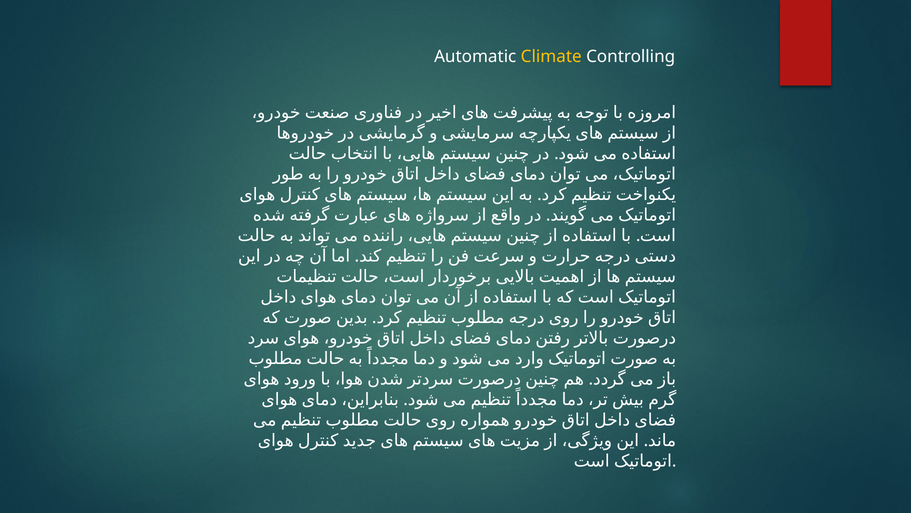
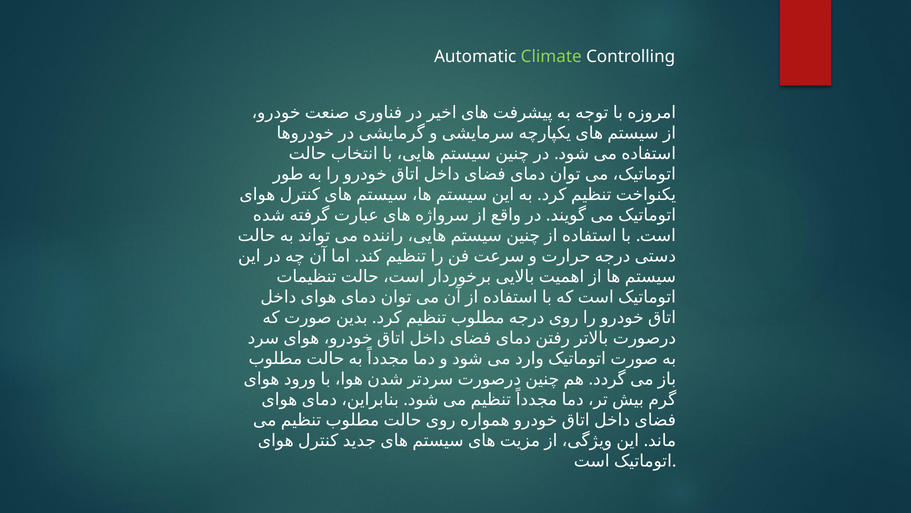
Climate colour: yellow -> light green (551, 57)
